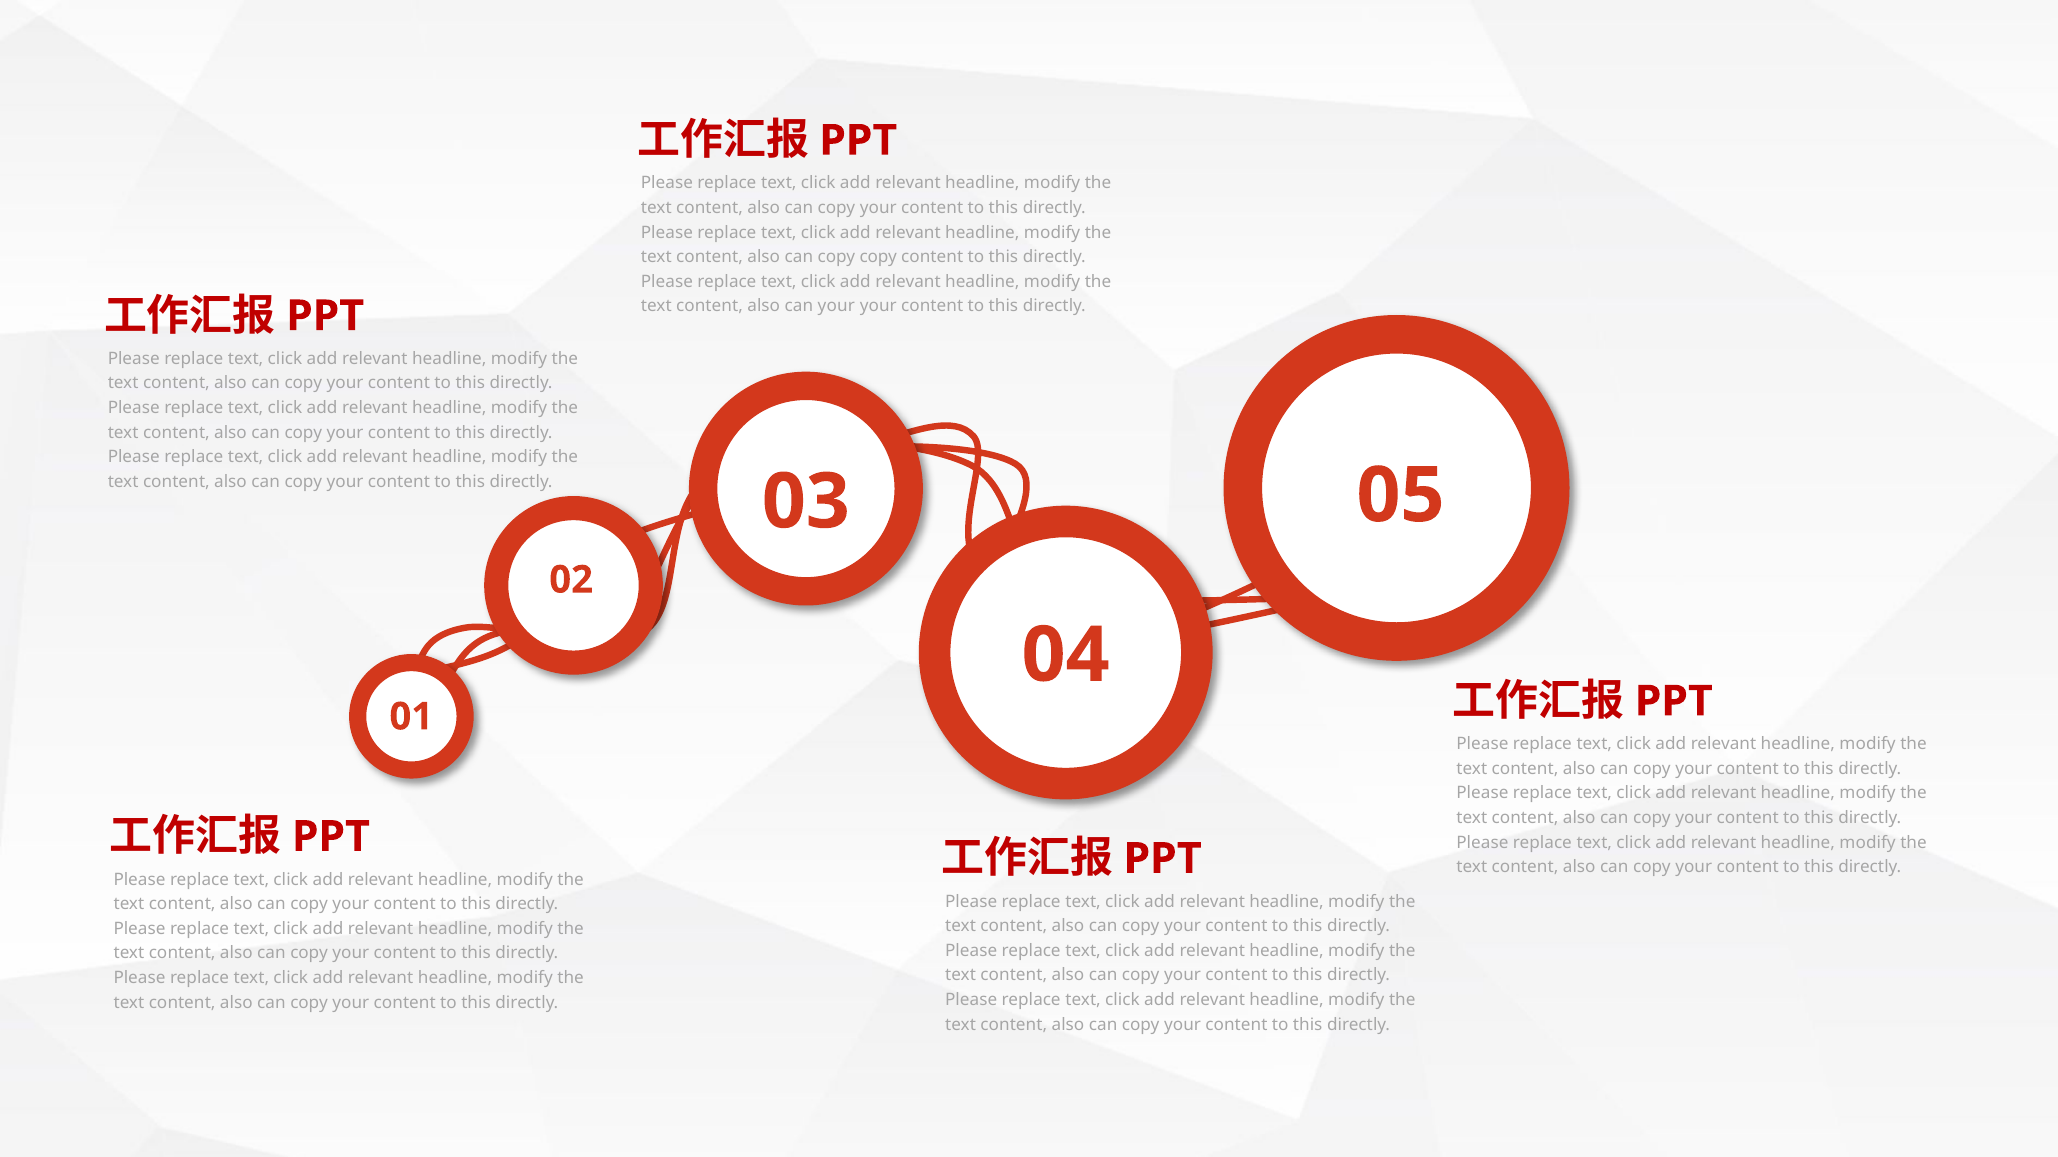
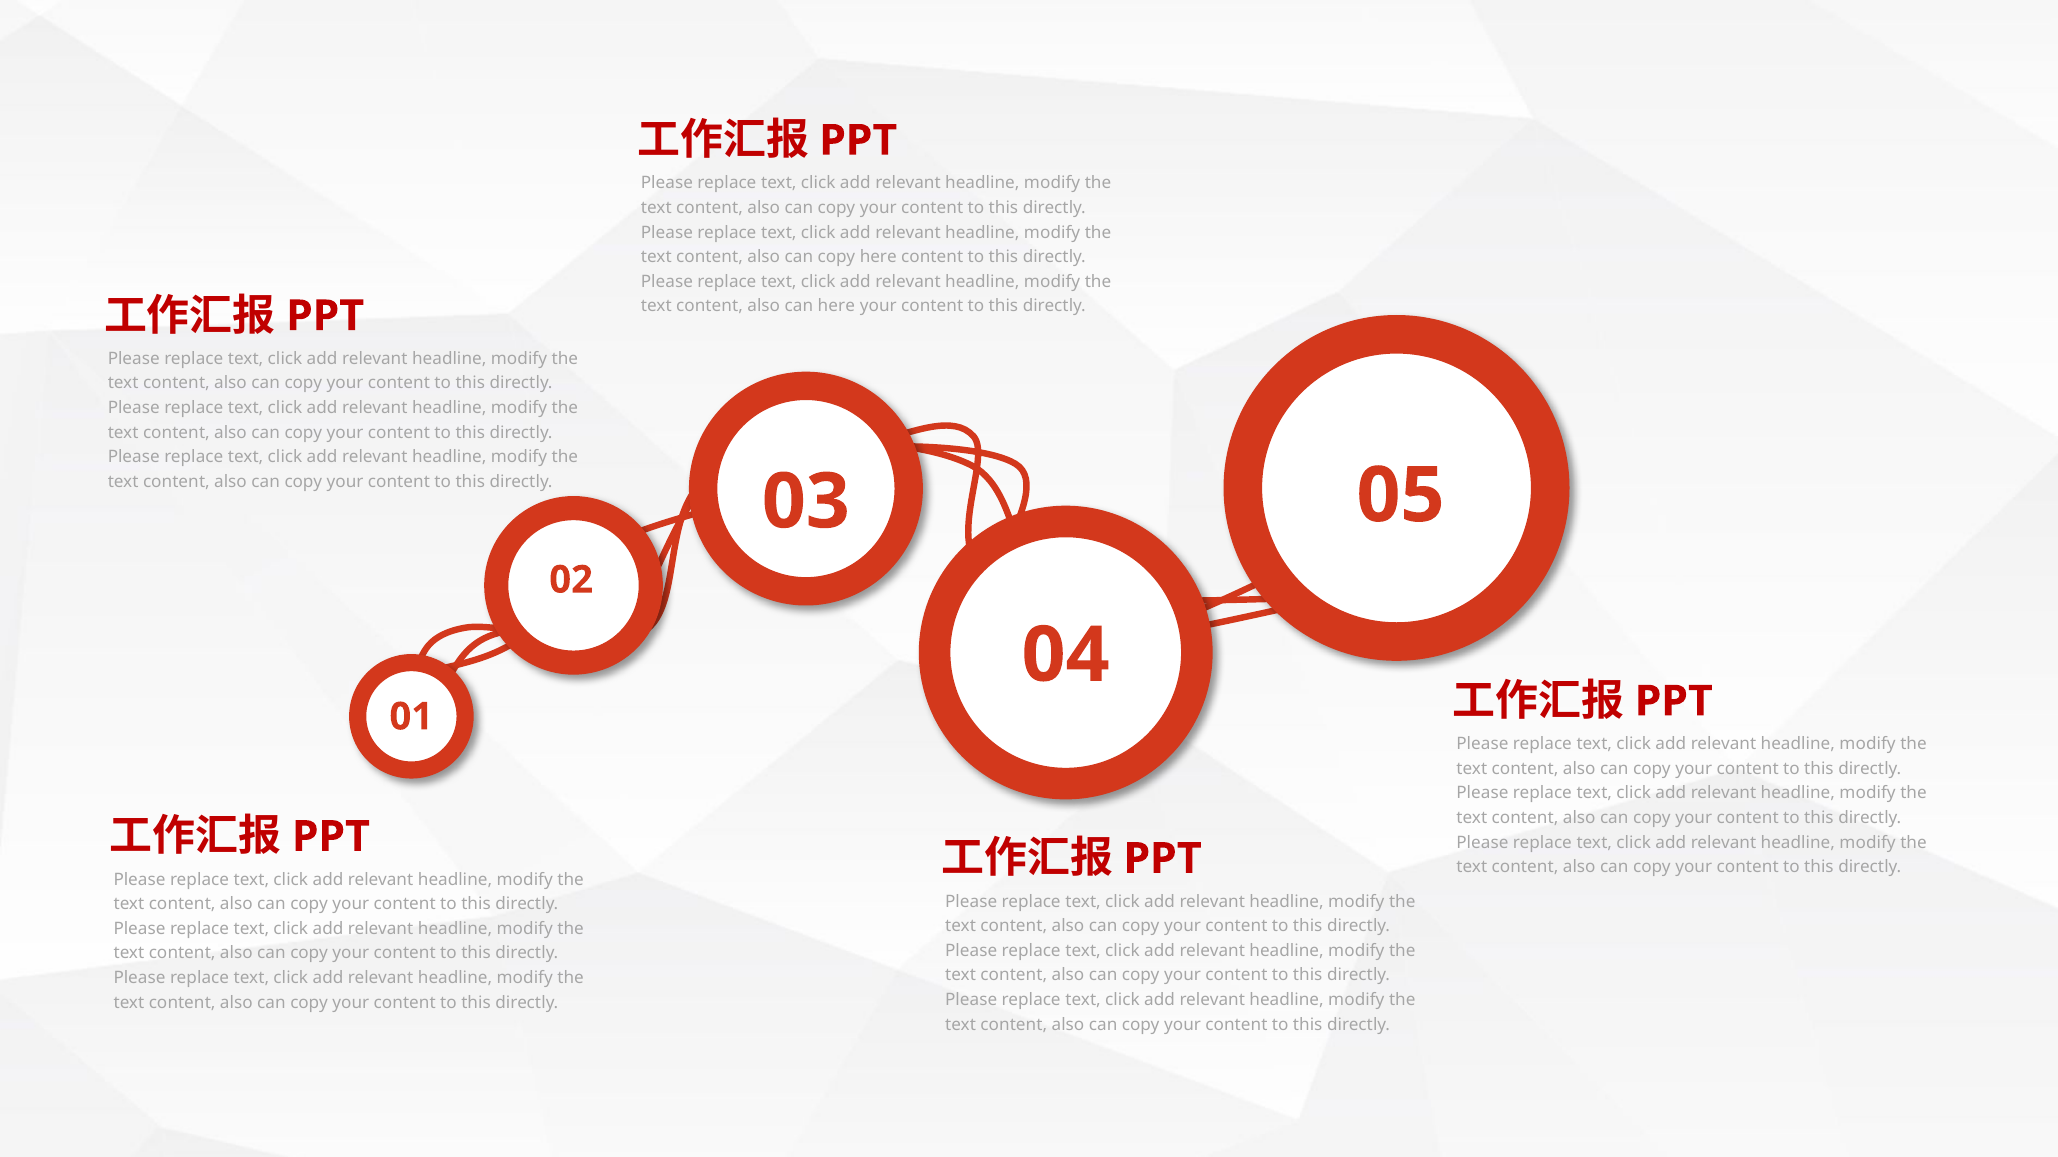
copy copy: copy -> here (878, 257)
can your: your -> here (836, 306)
